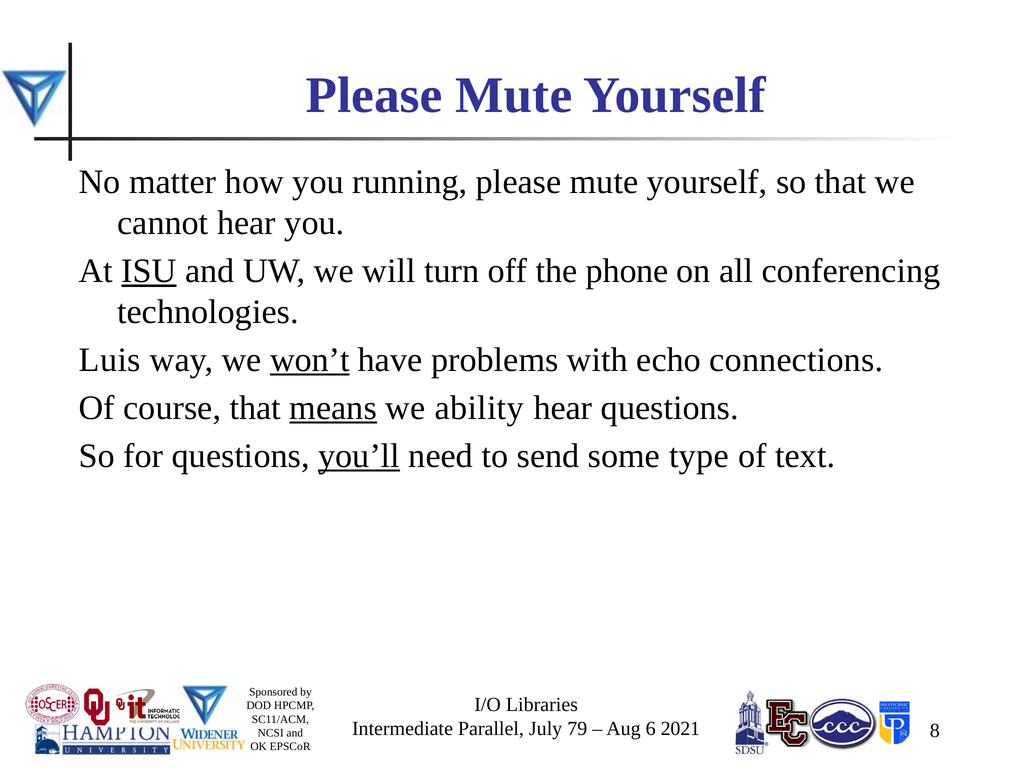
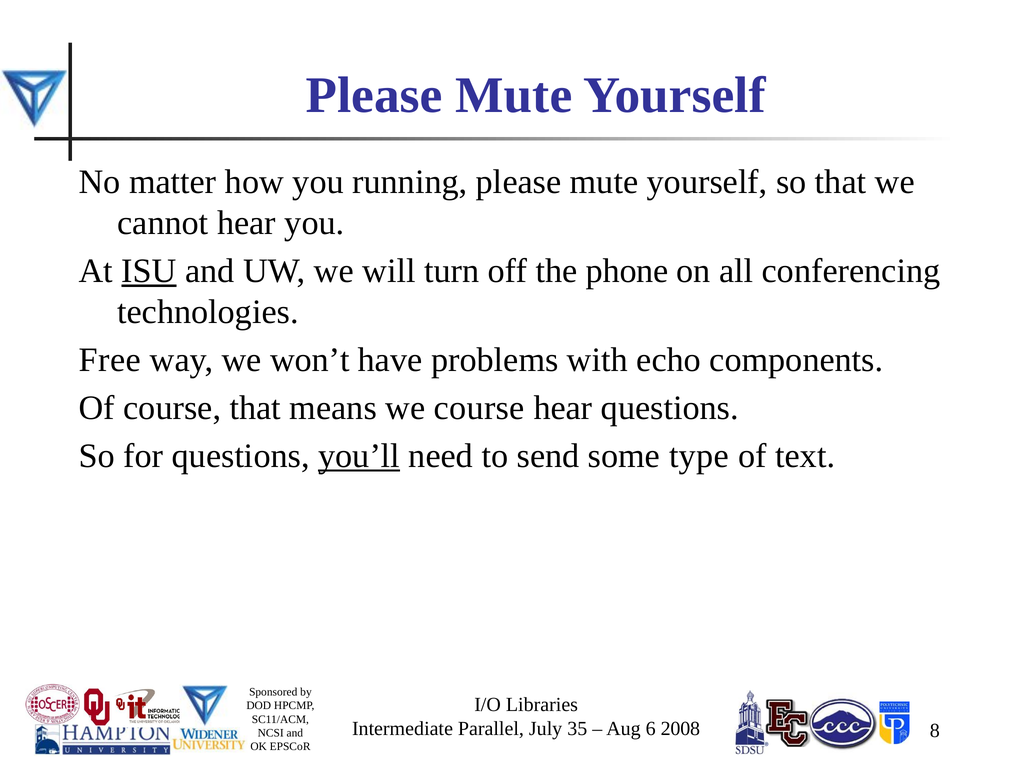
Luis: Luis -> Free (110, 360)
won’t underline: present -> none (310, 360)
connections: connections -> components (796, 360)
means underline: present -> none (333, 408)
we ability: ability -> course (479, 408)
79: 79 -> 35 (577, 729)
2021: 2021 -> 2008 (680, 729)
